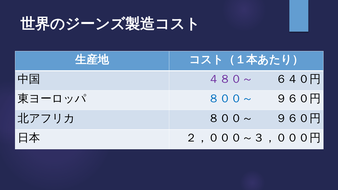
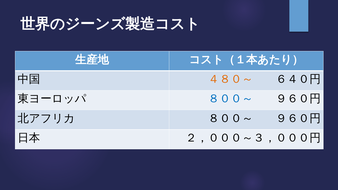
４８０～ colour: purple -> orange (231, 79)
